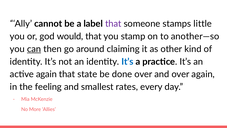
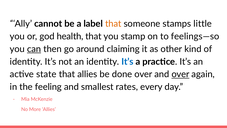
that colour: purple -> orange (113, 24)
would: would -> health (70, 36)
another—so: another—so -> feelings—so (195, 36)
active again: again -> state (46, 74)
that state: state -> allies (87, 74)
over underline: none -> present (180, 74)
